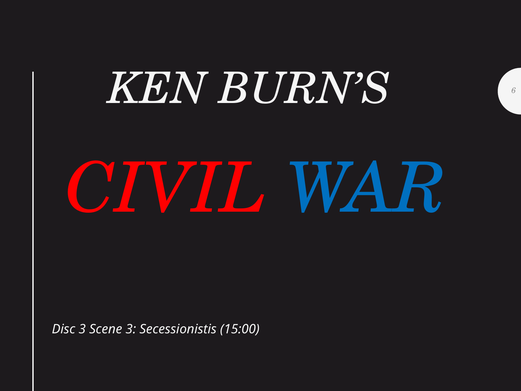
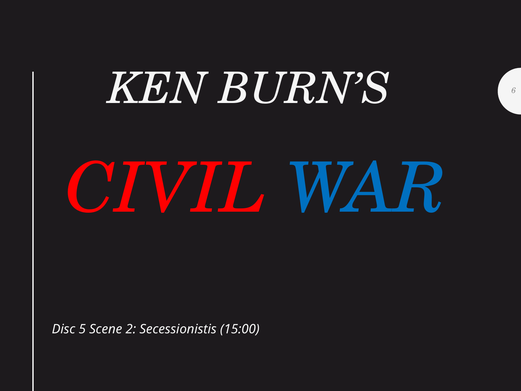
Disc 3: 3 -> 5 (82, 329)
Scene 3: 3 -> 2 (131, 329)
